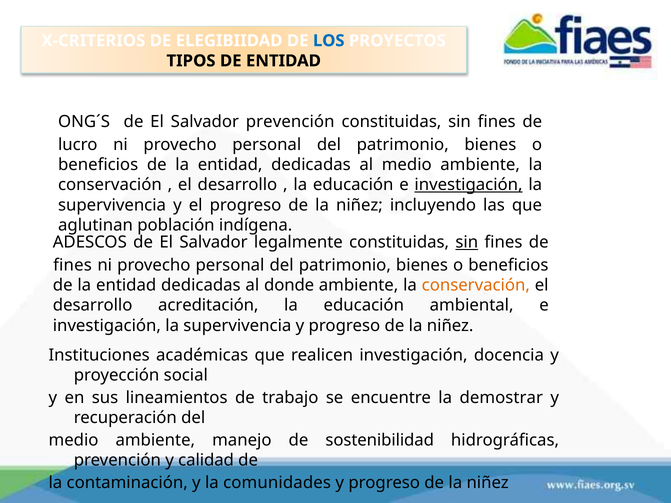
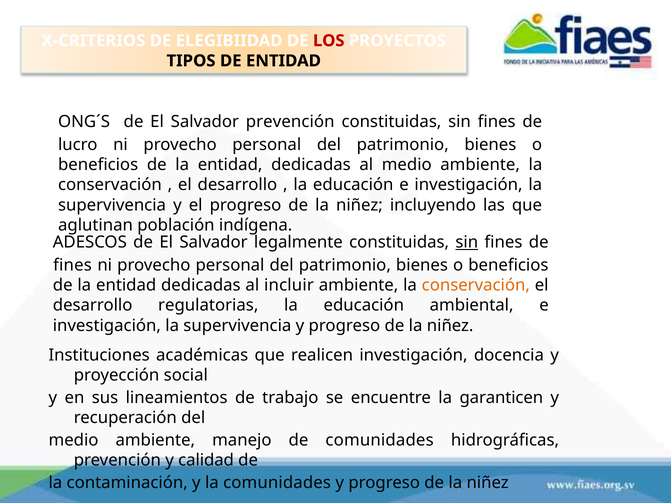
LOS colour: blue -> red (329, 41)
investigación underline: present -> none (469, 185)
donde: donde -> incluir (289, 285)
acreditación: acreditación -> regulatorias (208, 306)
demostrar: demostrar -> garanticen (501, 398)
de sostenibilidad: sostenibilidad -> comunidades (380, 440)
